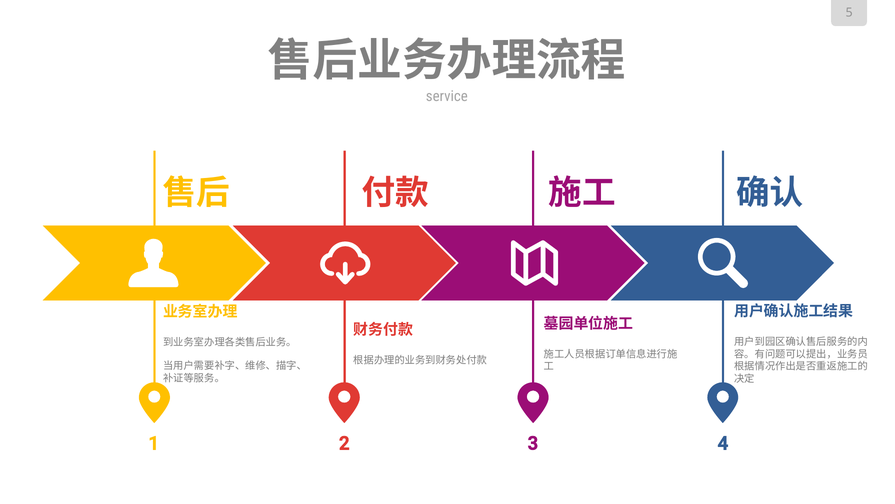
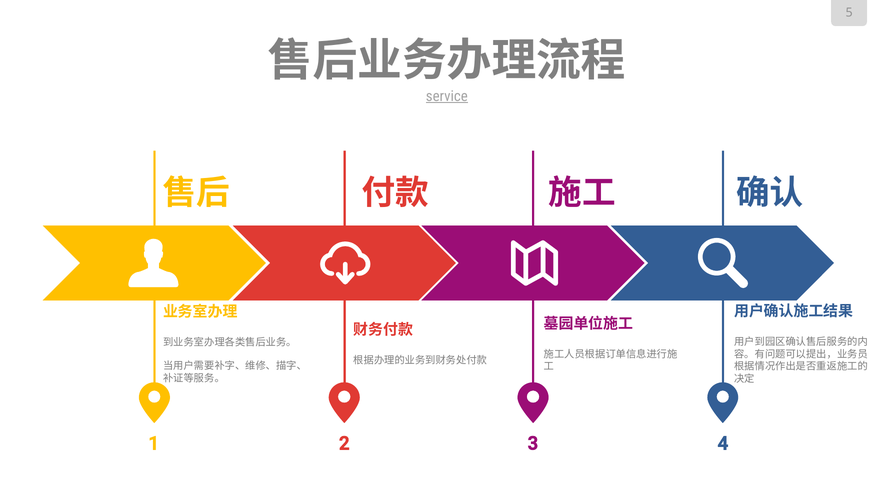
service underline: none -> present (447, 96)
